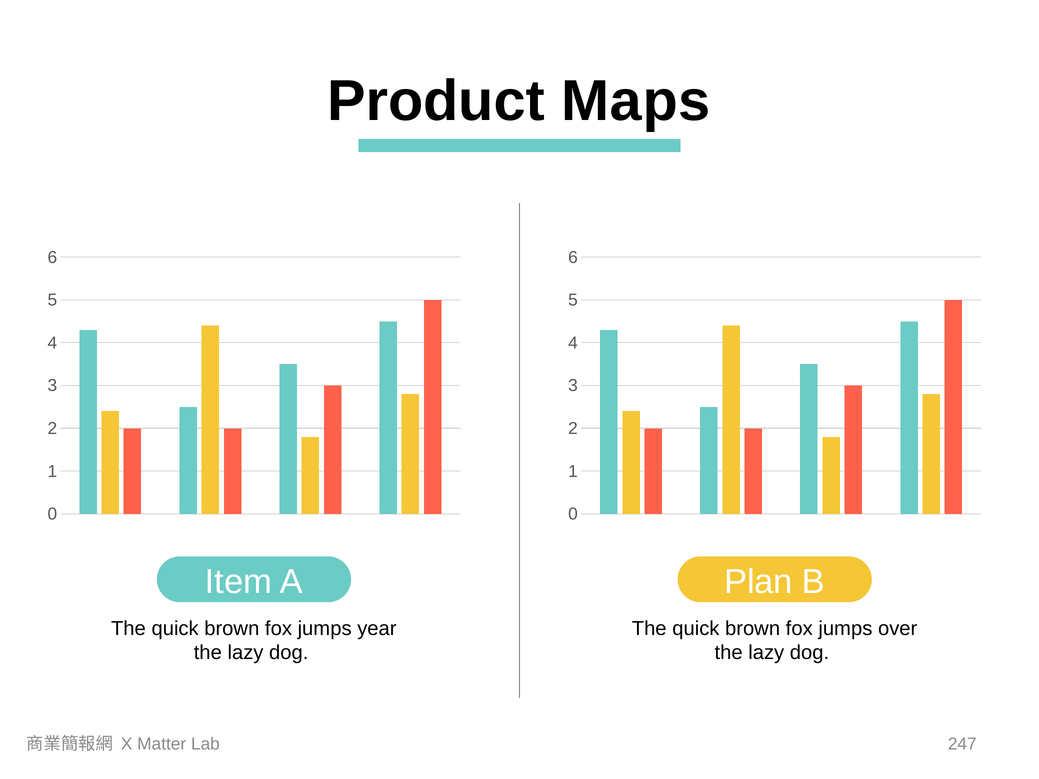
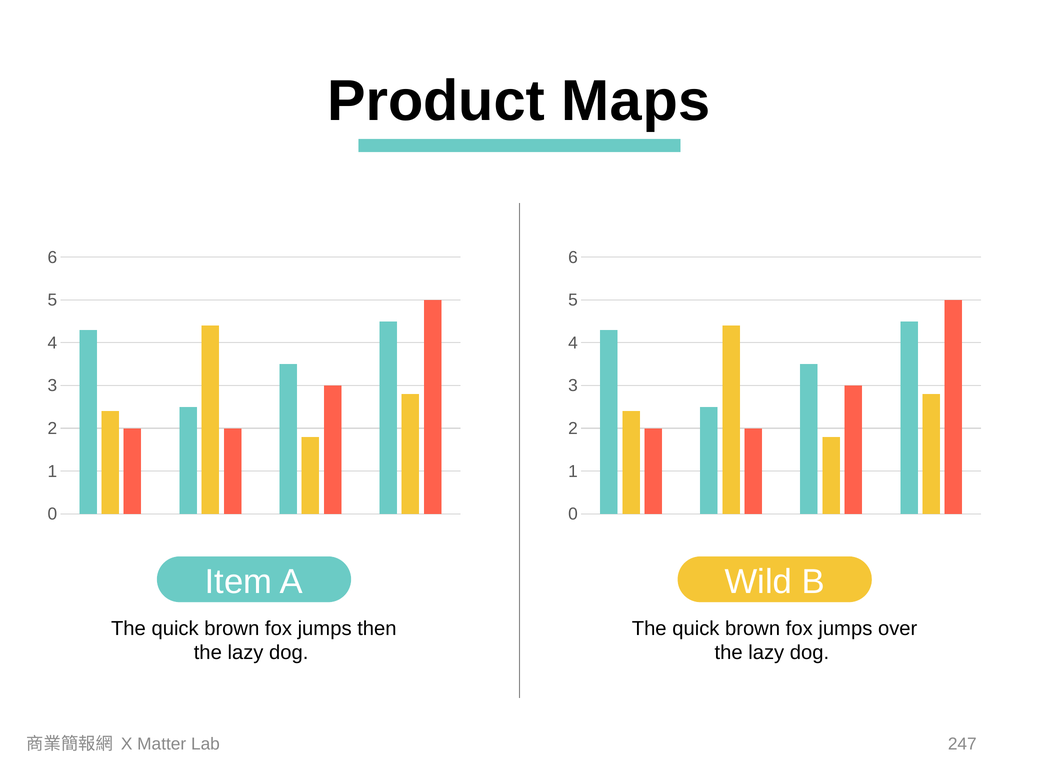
Plan: Plan -> Wild (758, 582)
year: year -> then (377, 629)
